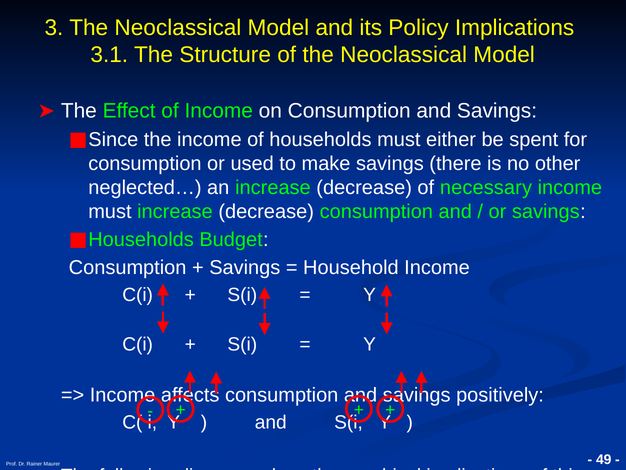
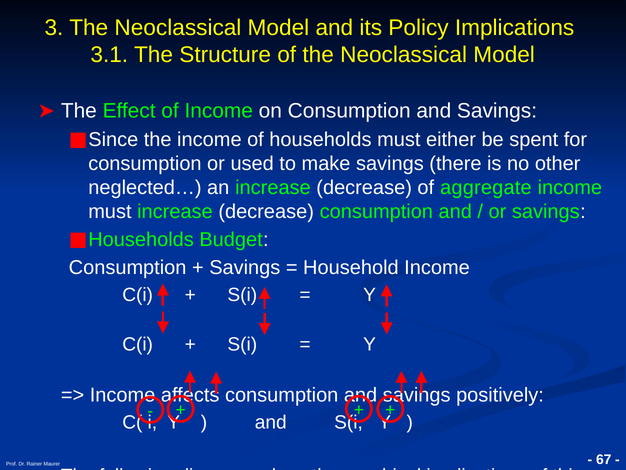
necessary: necessary -> aggregate (486, 187)
49: 49 -> 67 (604, 459)
